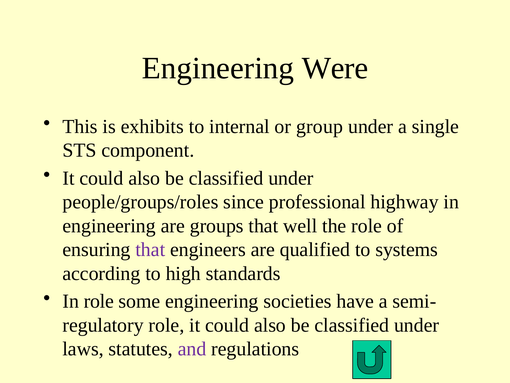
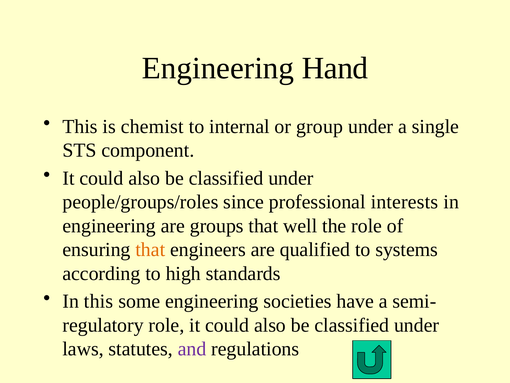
Were: Were -> Hand (335, 68)
exhibits: exhibits -> chemist (152, 126)
highway: highway -> interests (404, 202)
that colour: purple -> orange (150, 249)
In role: role -> this (99, 301)
